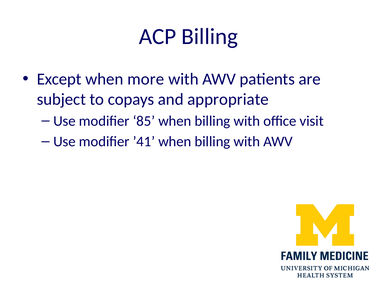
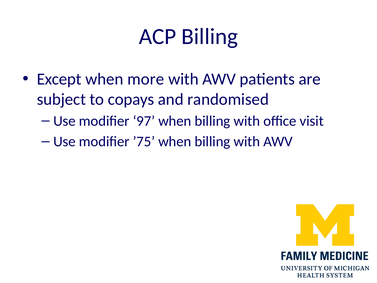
appropriate: appropriate -> randomised (228, 99)
85: 85 -> 97 (144, 121)
’41: ’41 -> ’75 (144, 141)
